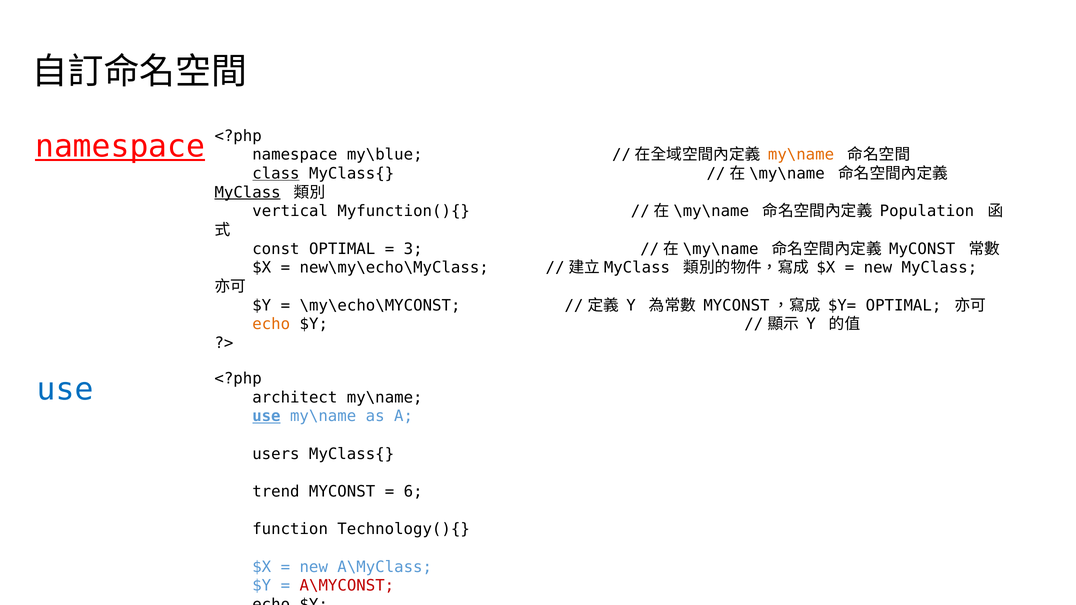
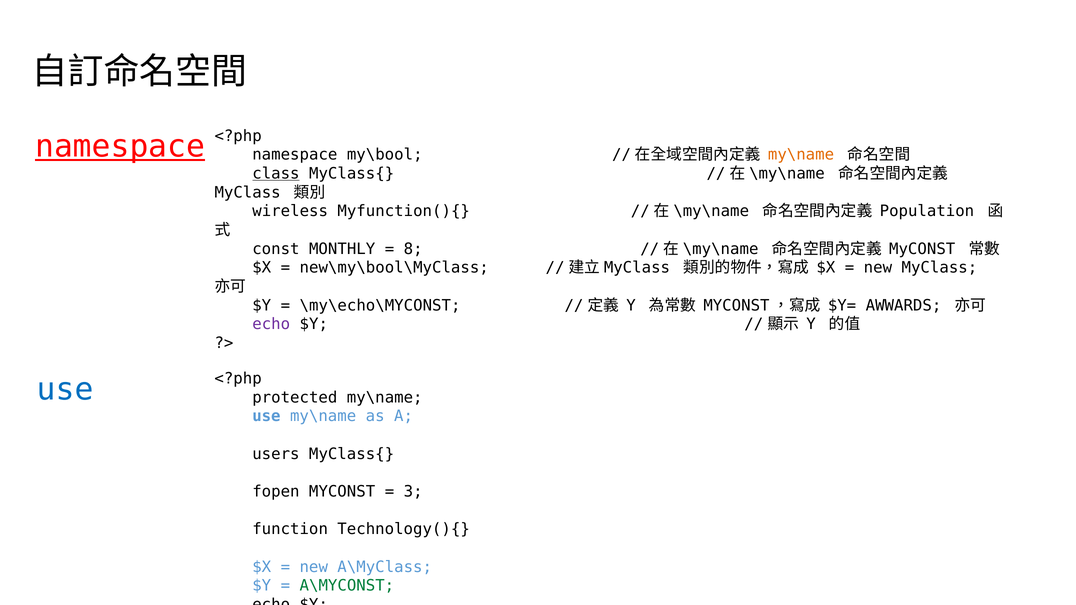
my\blue: my\blue -> my\bool (385, 155)
MyClass underline: present -> none (248, 192)
vertical: vertical -> wireless (290, 211)
const OPTIMAL: OPTIMAL -> MONTHLY (342, 249)
3: 3 -> 8 (413, 249)
new\my\echo\MyClass: new\my\echo\MyClass -> new\my\bool\MyClass (394, 268)
$Y= OPTIMAL: OPTIMAL -> AWWARDS (904, 305)
echo colour: orange -> purple (271, 324)
architect: architect -> protected (295, 398)
use underline: present -> none (266, 416)
trend: trend -> fopen (276, 492)
6: 6 -> 3 (413, 492)
A\MYCONST colour: red -> green (347, 586)
